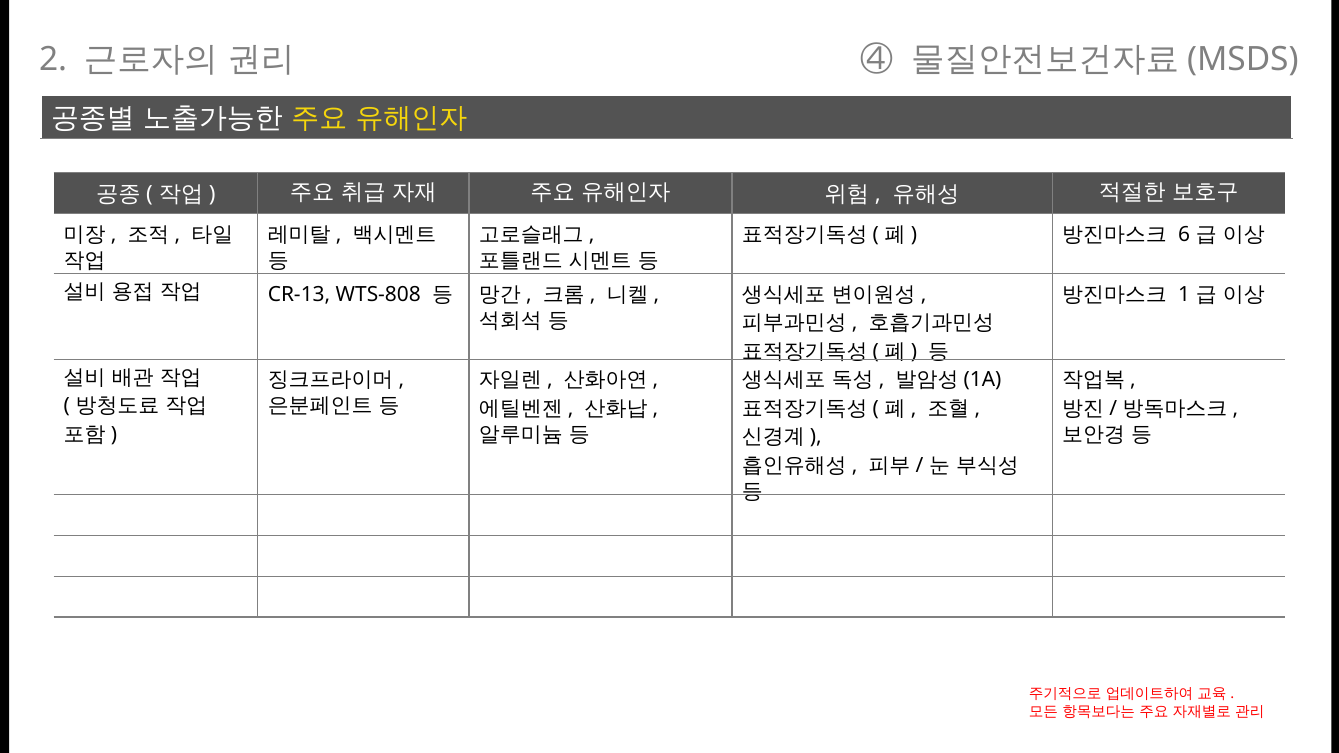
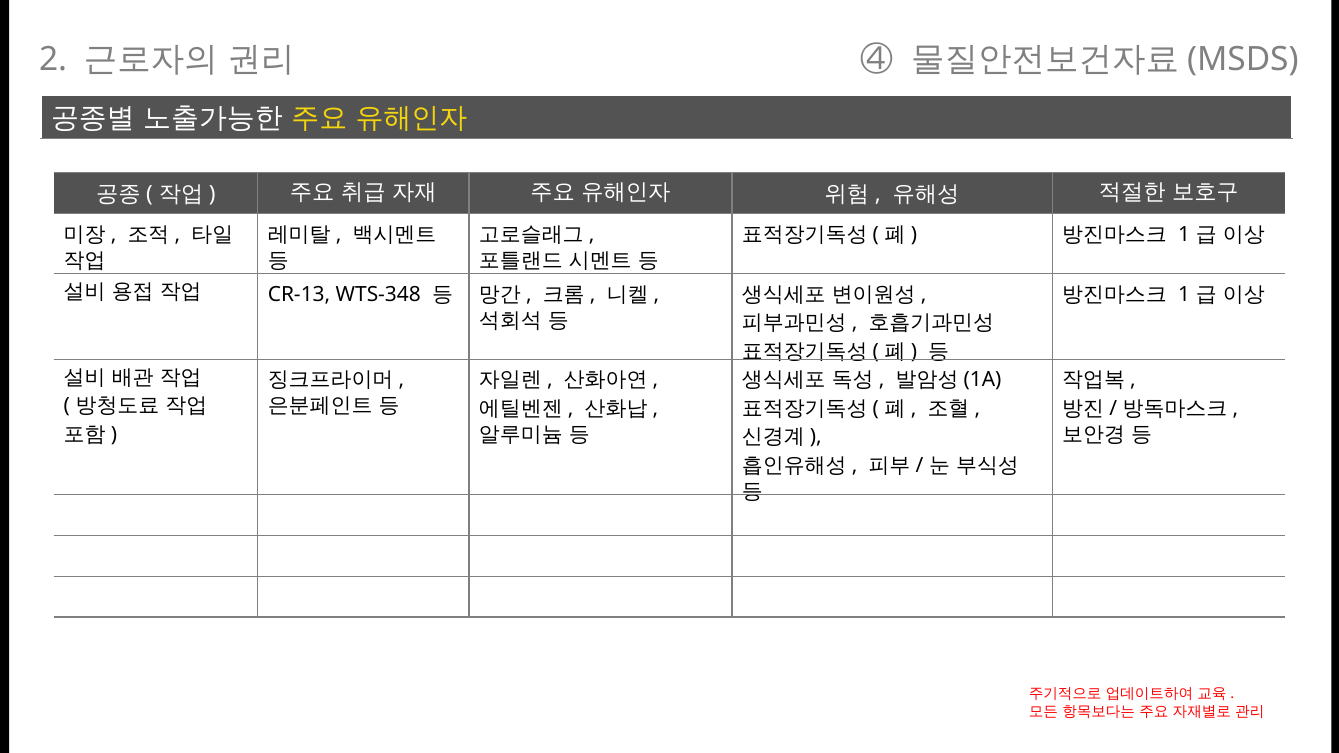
6: 6 -> 1 (1184, 234)
WTS-808: WTS-808 -> WTS-348 (378, 294)
